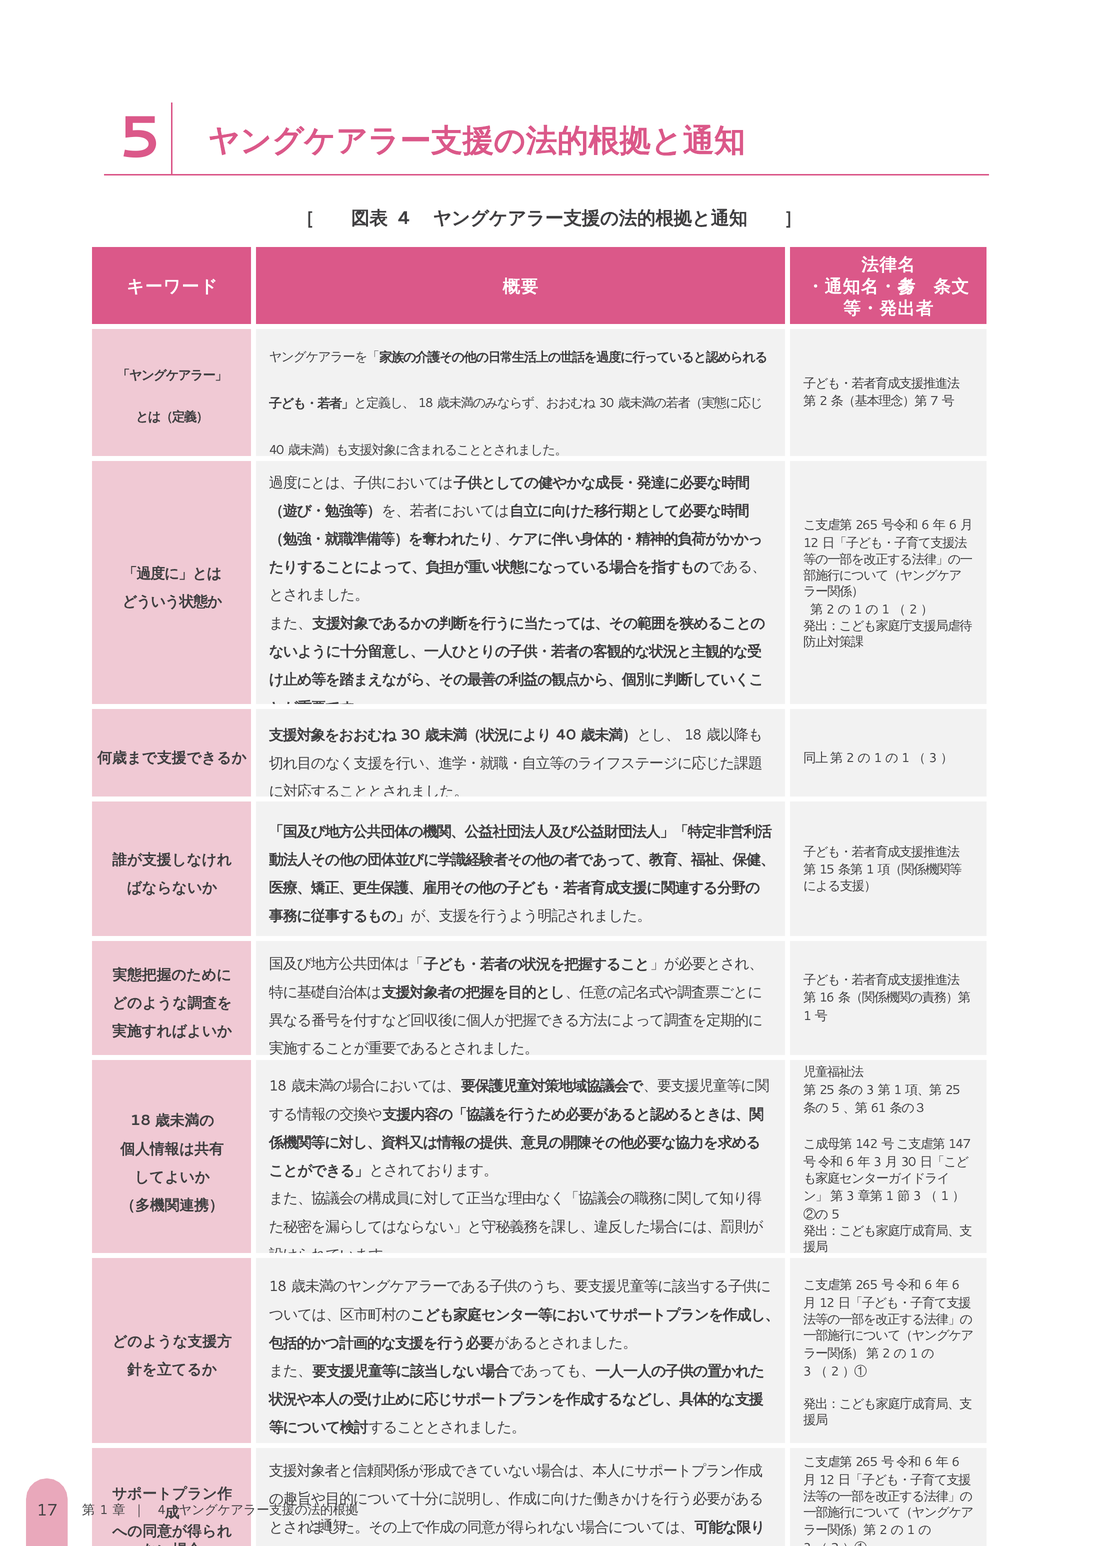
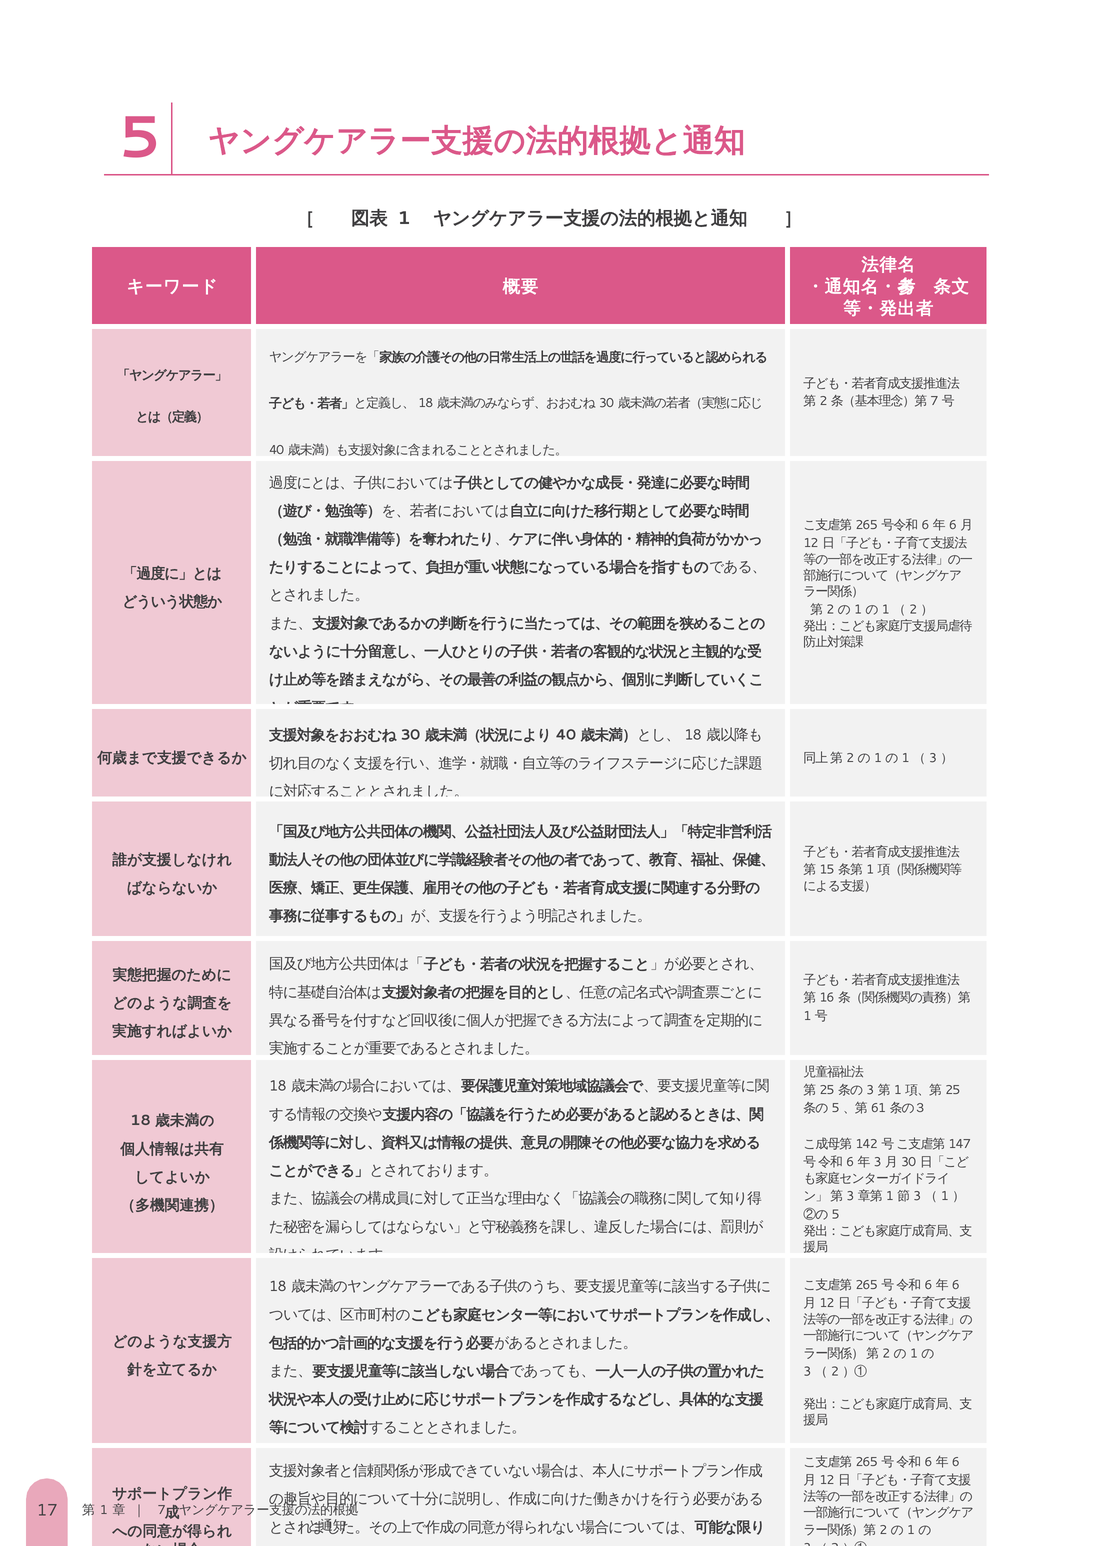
4: 4 -> 1 (404, 218)
4: 4 -> 7 (162, 1510)
